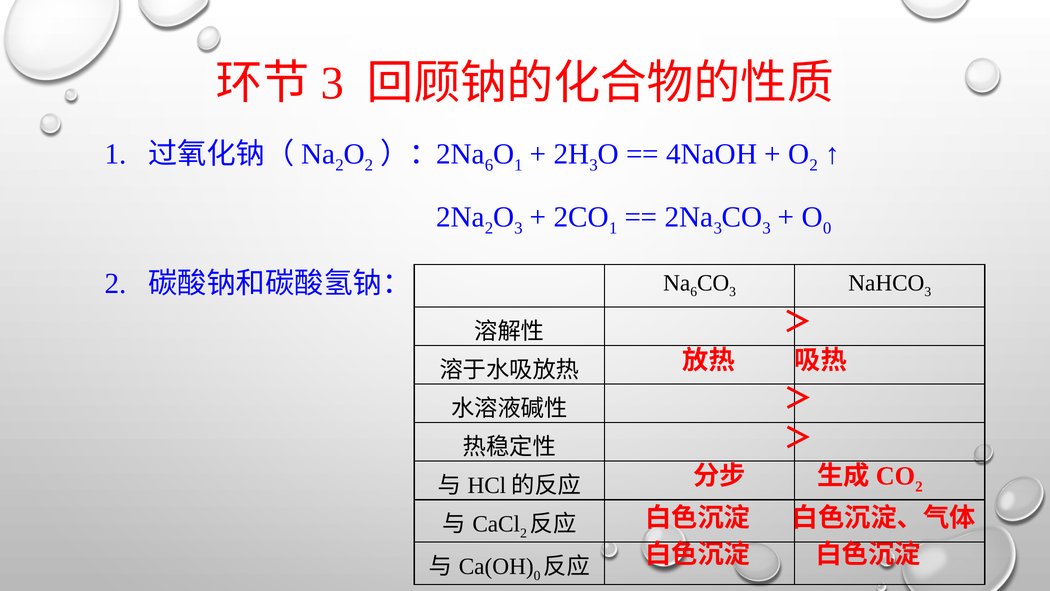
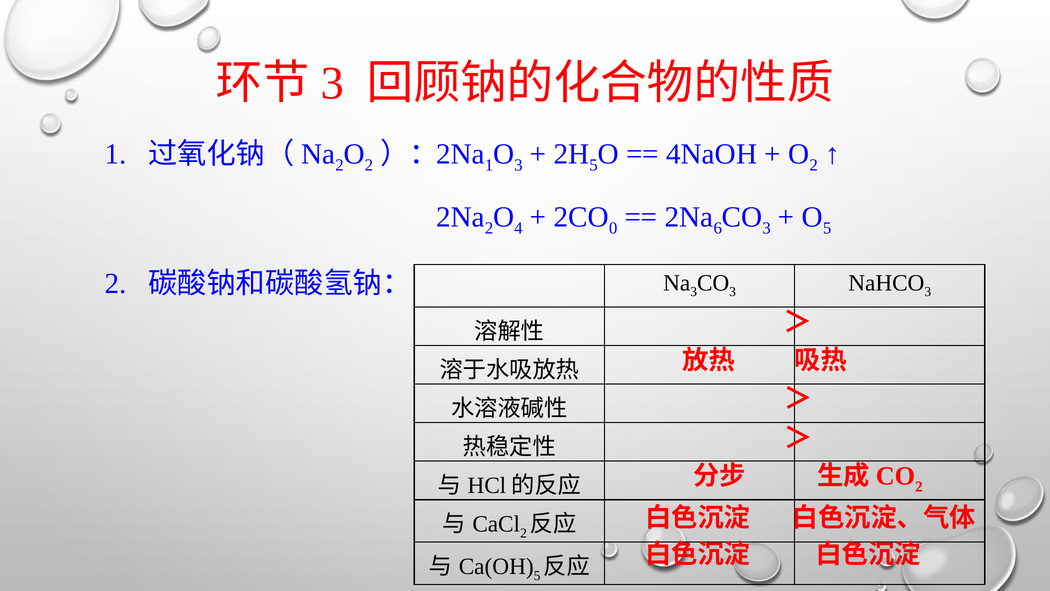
6: 6 -> 1 (489, 165)
1: 1 -> 3 (518, 165)
3: 3 -> 5 (594, 165)
3: 3 -> 4 (518, 228)
1: 1 -> 0 (613, 228)
3: 3 -> 6 (718, 228)
0: 0 -> 5 (827, 228)
6: 6 -> 3 (694, 292)
0: 0 -> 5 (537, 575)
